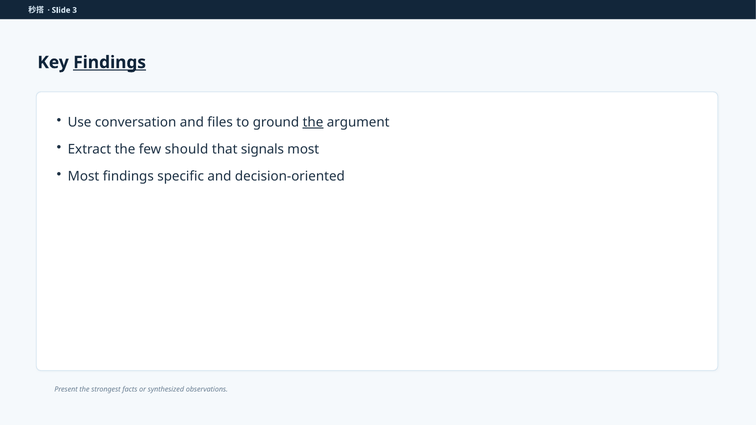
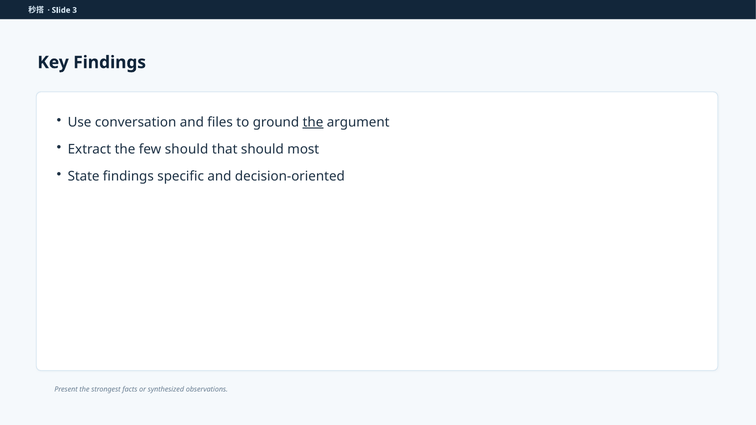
Findings underline: present -> none (110, 62)
that signals: signals -> should (262, 149)
Most: Most -> State (84, 177)
